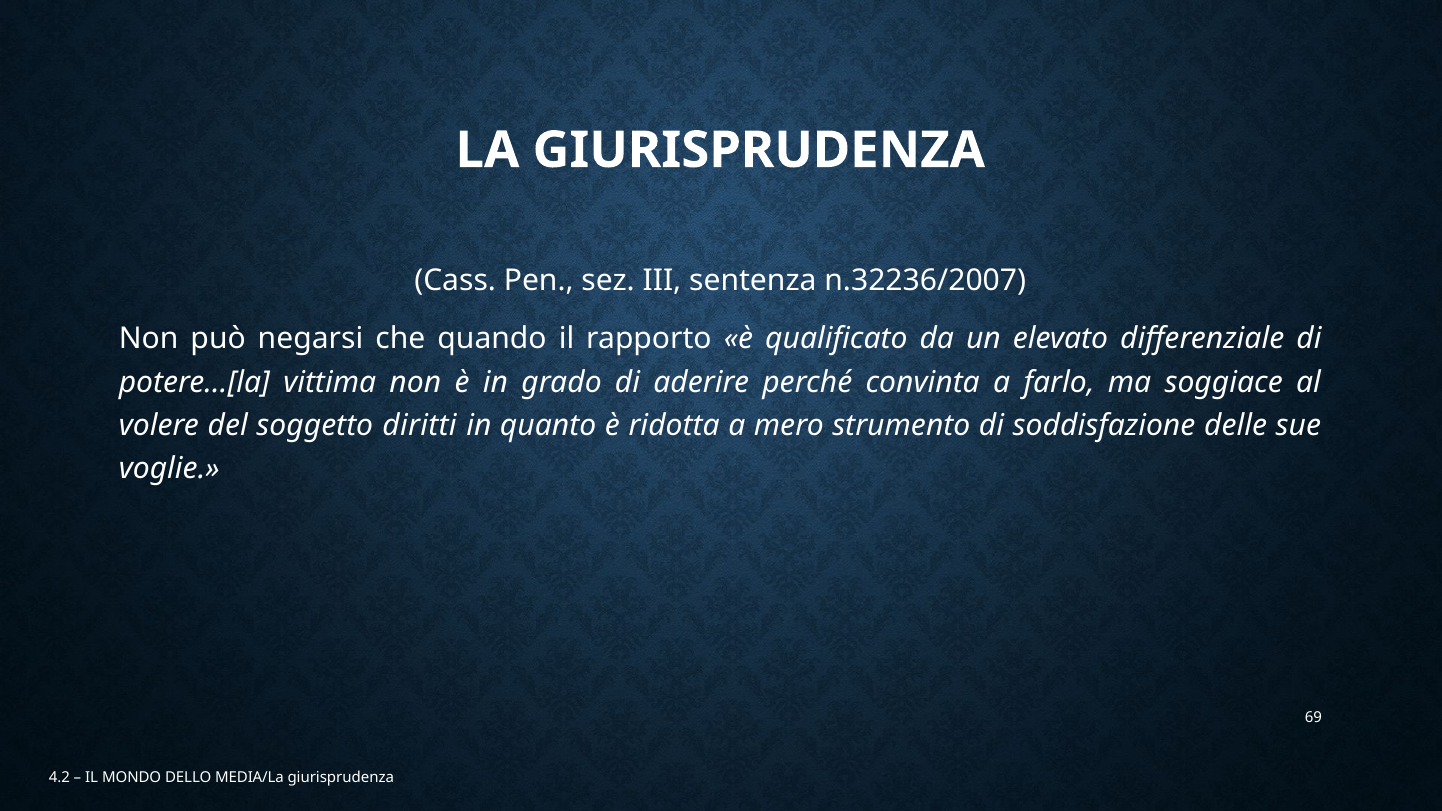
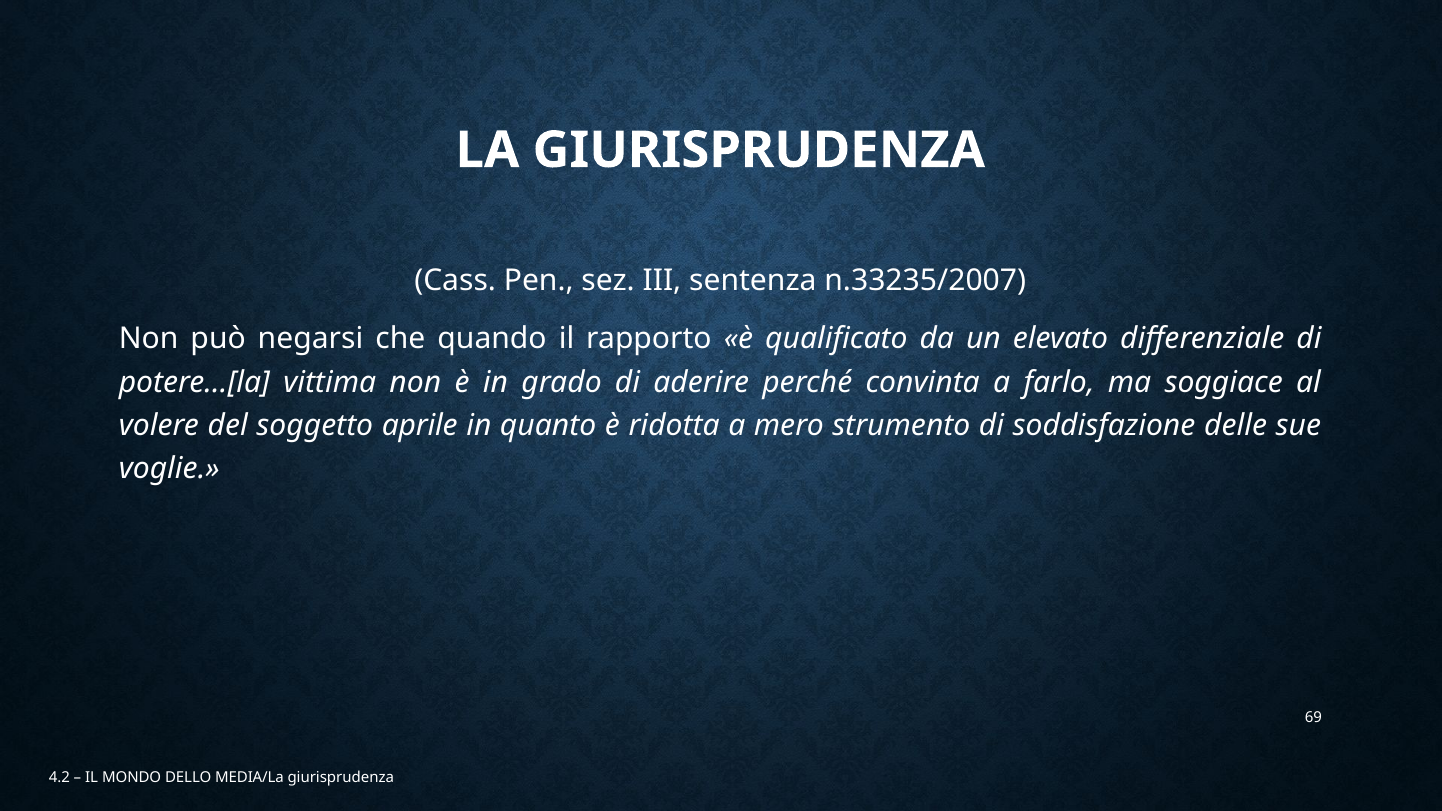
n.32236/2007: n.32236/2007 -> n.33235/2007 (925, 281)
diritti: diritti -> aprile (420, 426)
